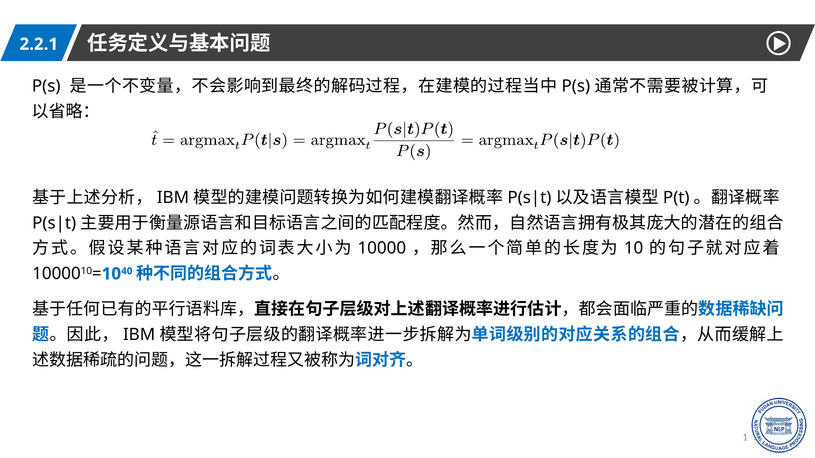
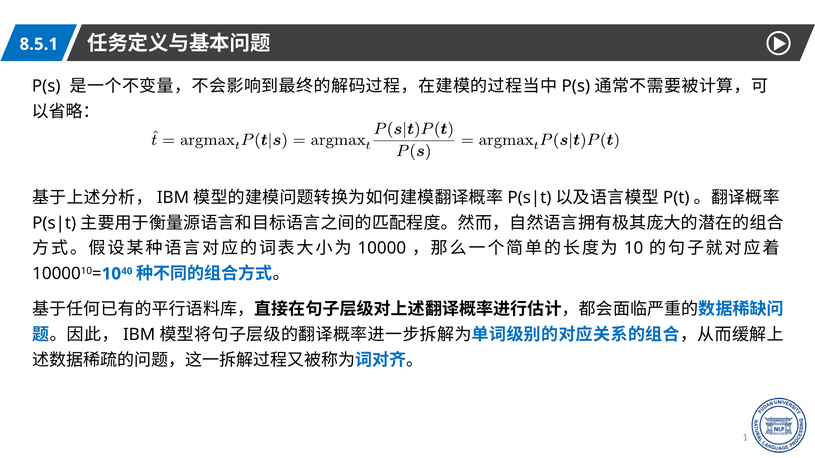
2.2.1: 2.2.1 -> 8.5.1 (39, 44)
